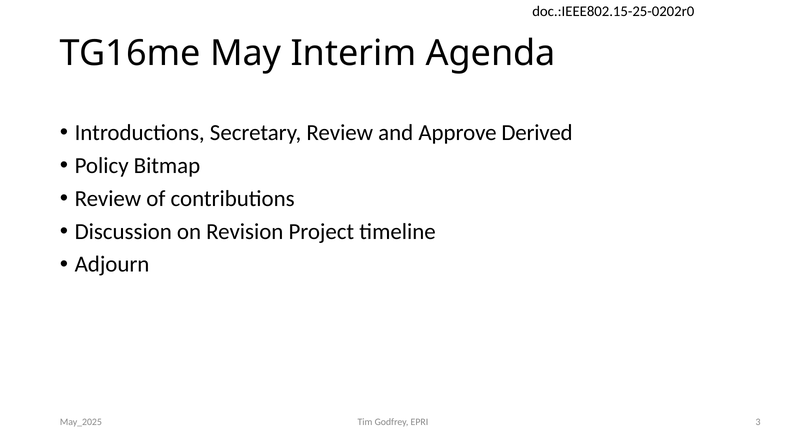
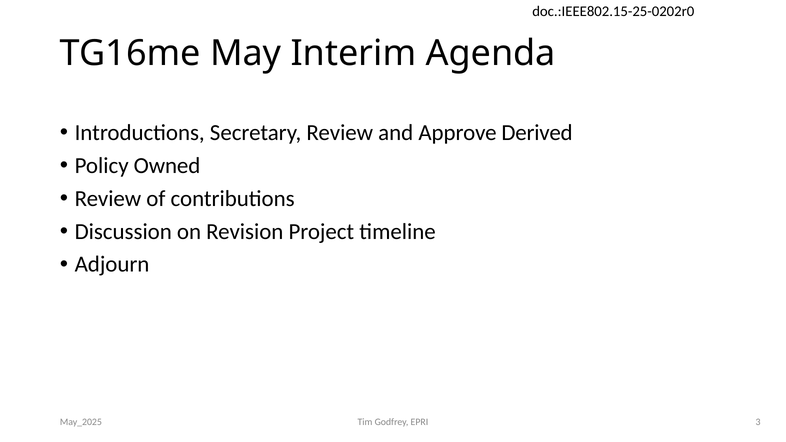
Bitmap: Bitmap -> Owned (167, 166)
